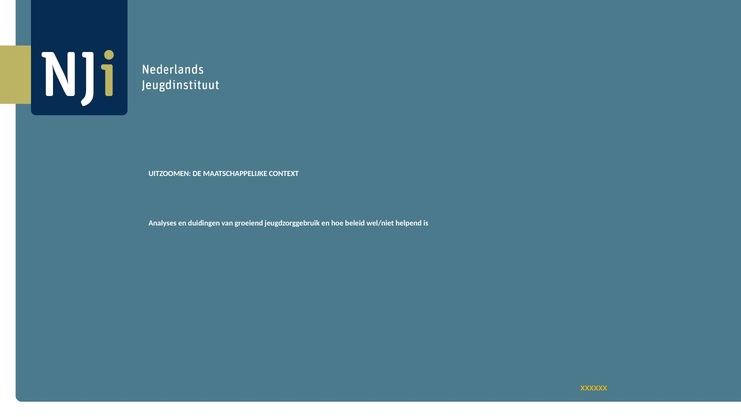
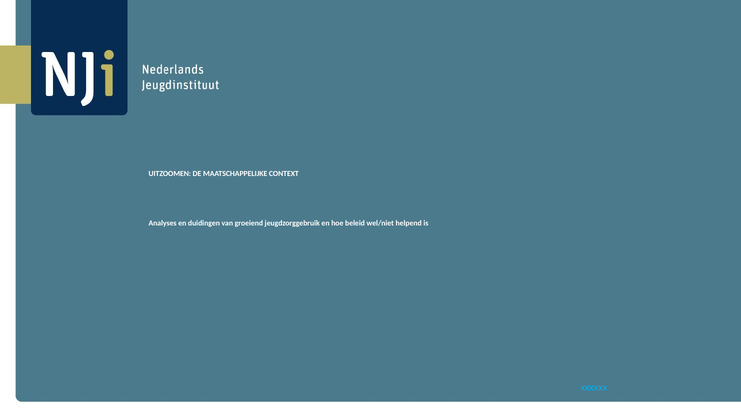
xxxxxx colour: yellow -> light blue (594, 387)
